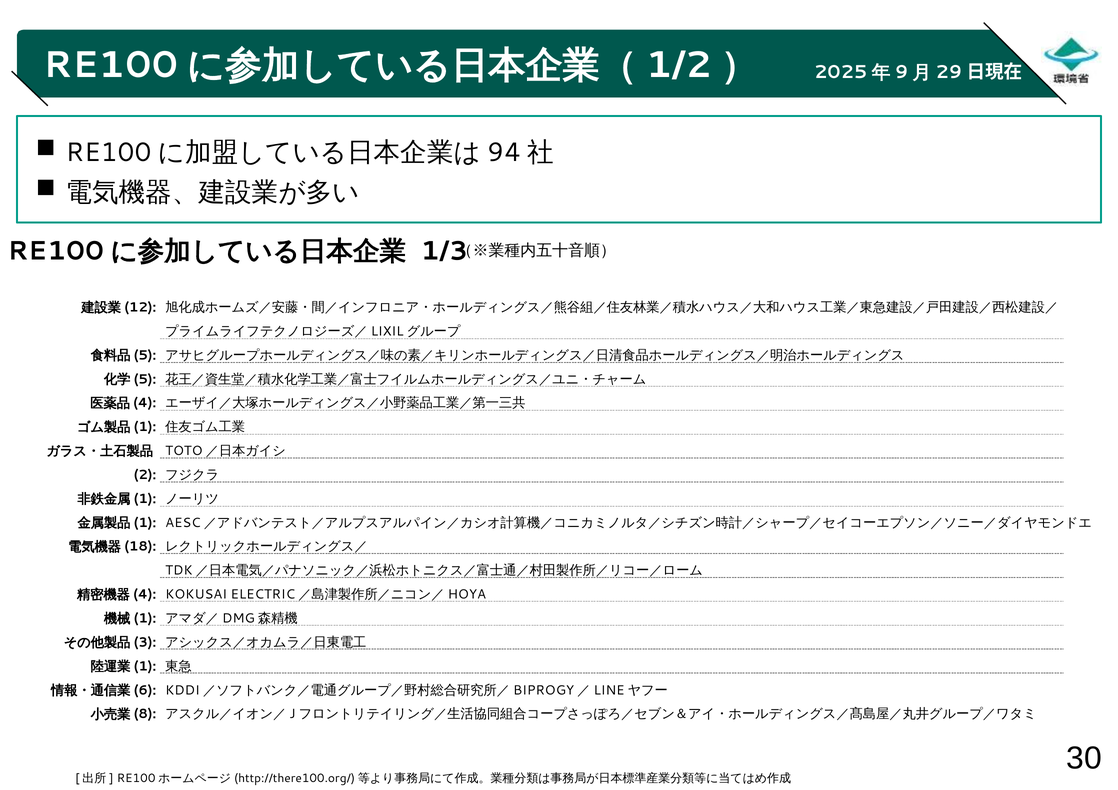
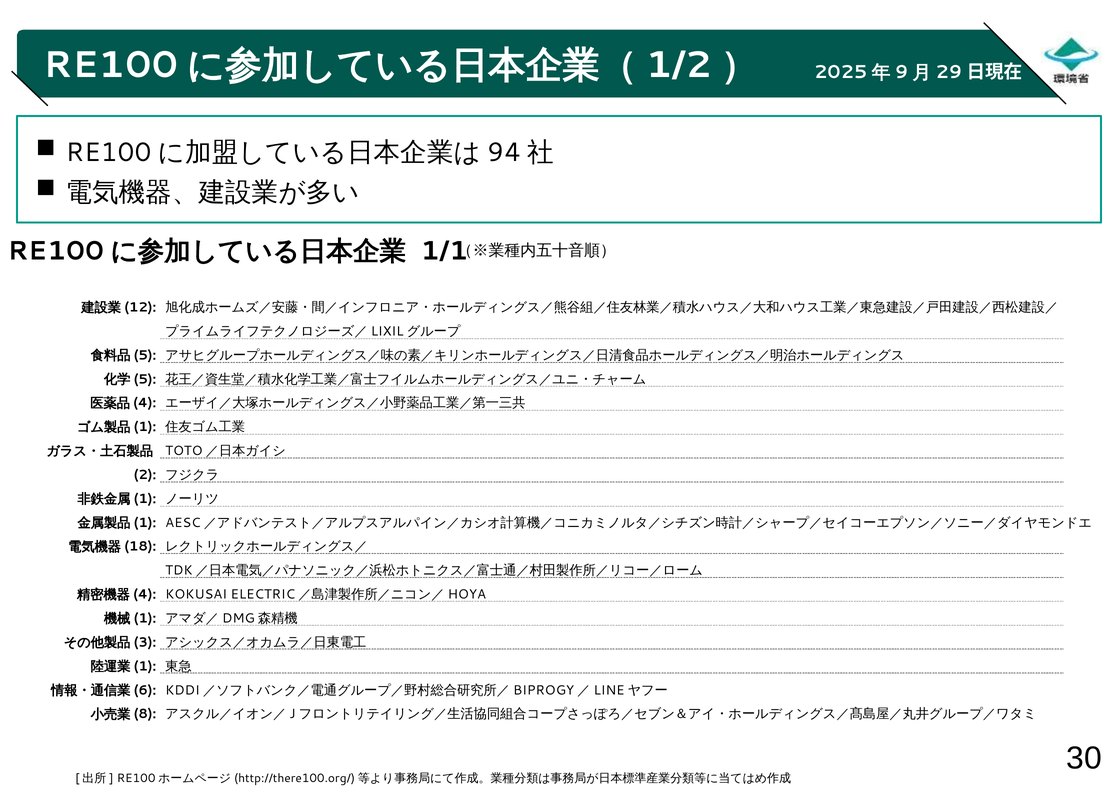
1/3: 1/3 -> 1/1 (444, 251)
